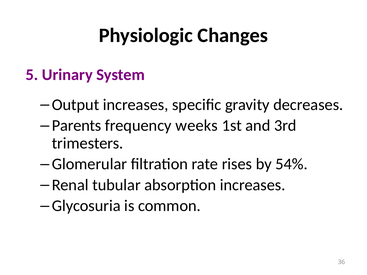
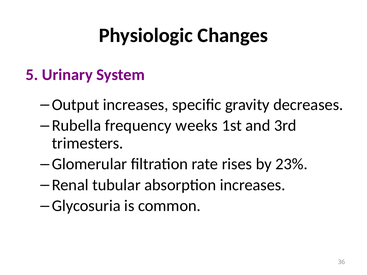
Parents: Parents -> Rubella (77, 126)
54%: 54% -> 23% (291, 164)
